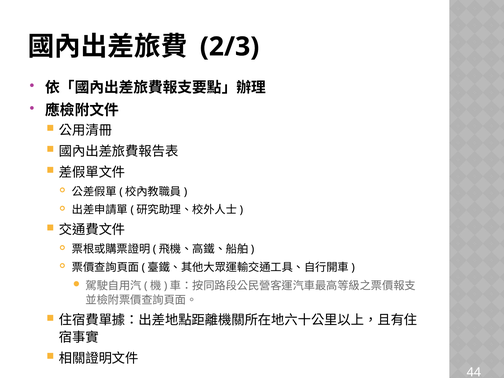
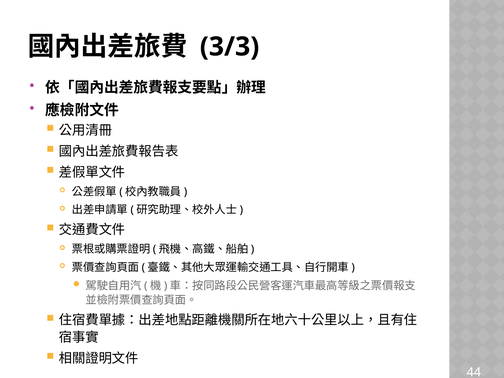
2/3: 2/3 -> 3/3 (230, 47)
